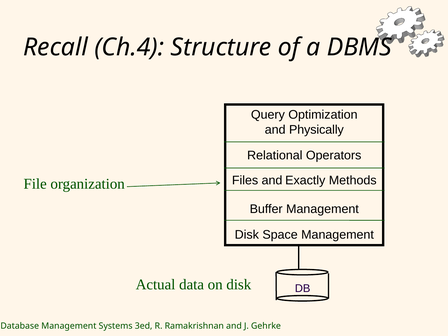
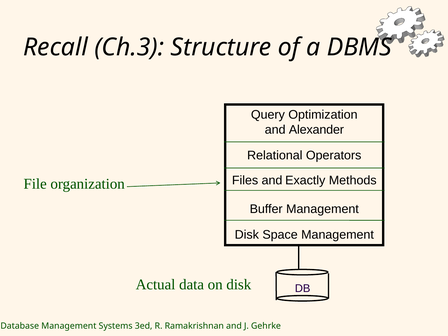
Ch.4: Ch.4 -> Ch.3 (129, 47)
Physically: Physically -> Alexander (316, 130)
